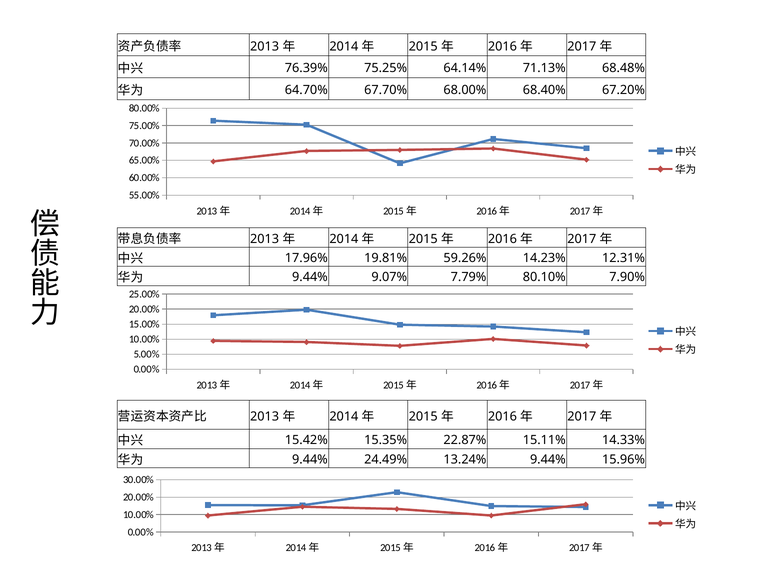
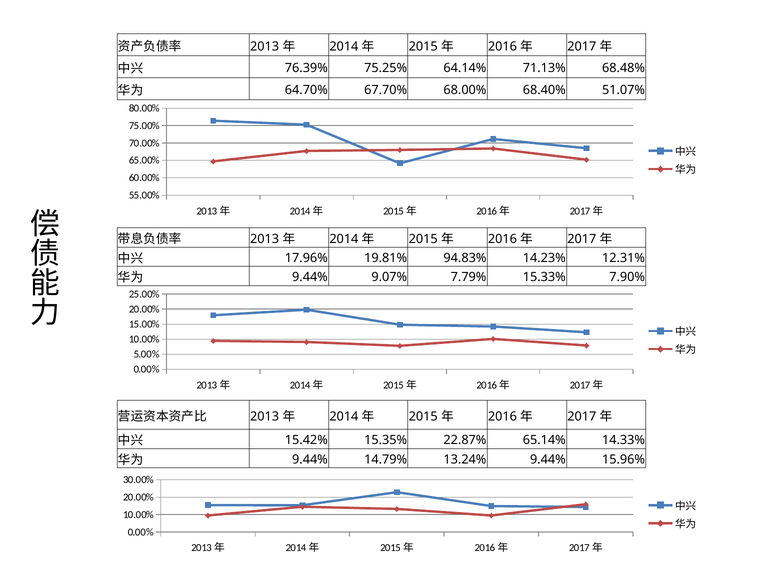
67.20%: 67.20% -> 51.07% (624, 90)
59.26%: 59.26% -> 94.83% (465, 258)
80.10%: 80.10% -> 15.33% (544, 277)
15.11%: 15.11% -> 65.14% (544, 440)
24.49%: 24.49% -> 14.79% (386, 460)
